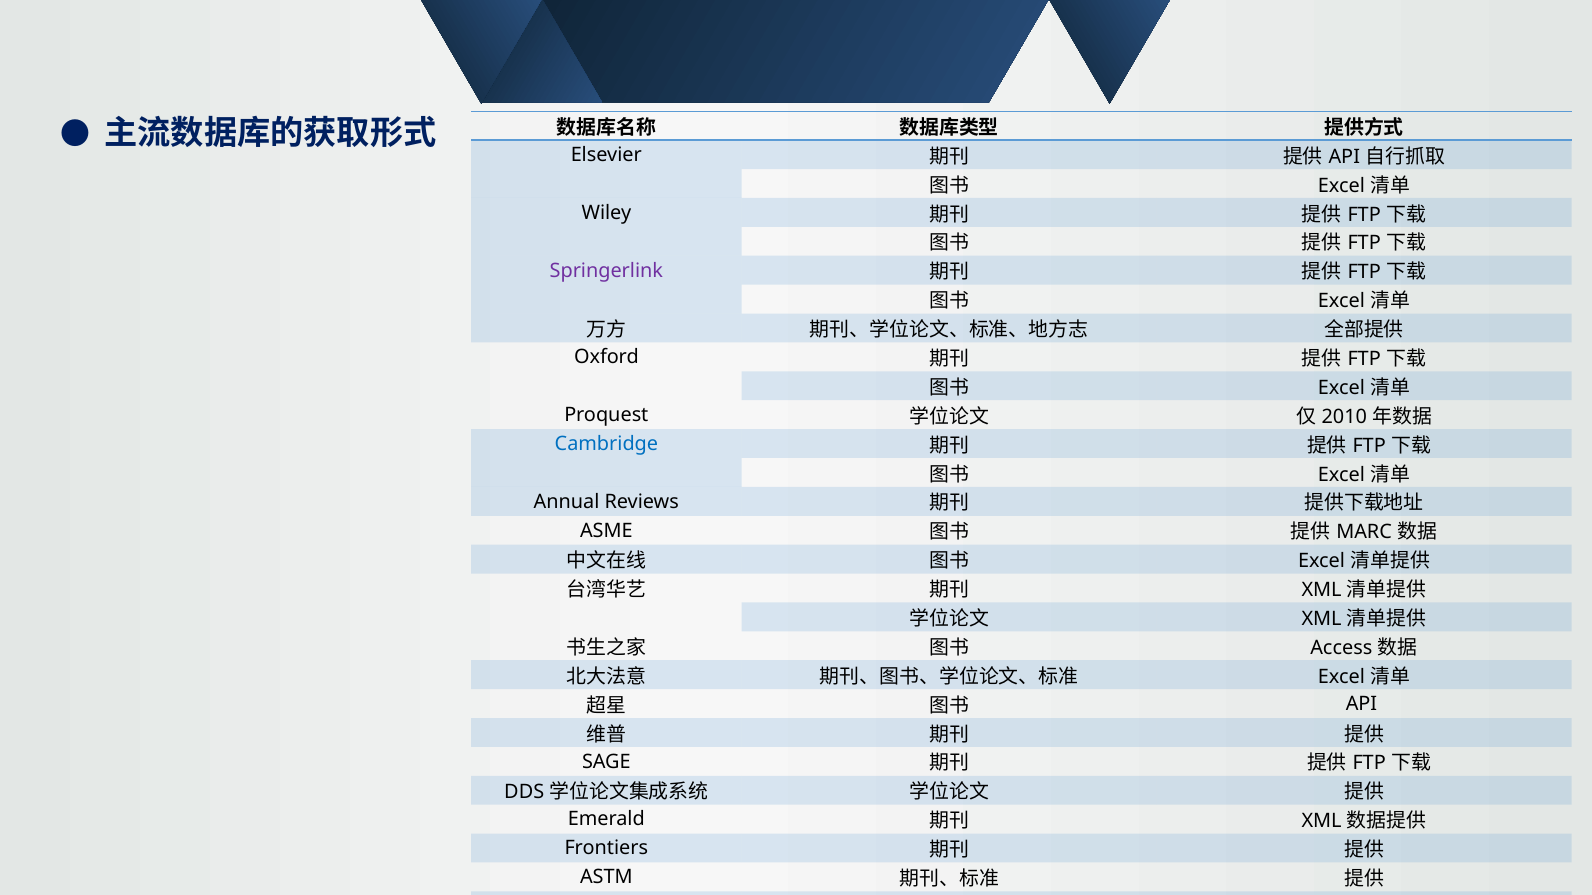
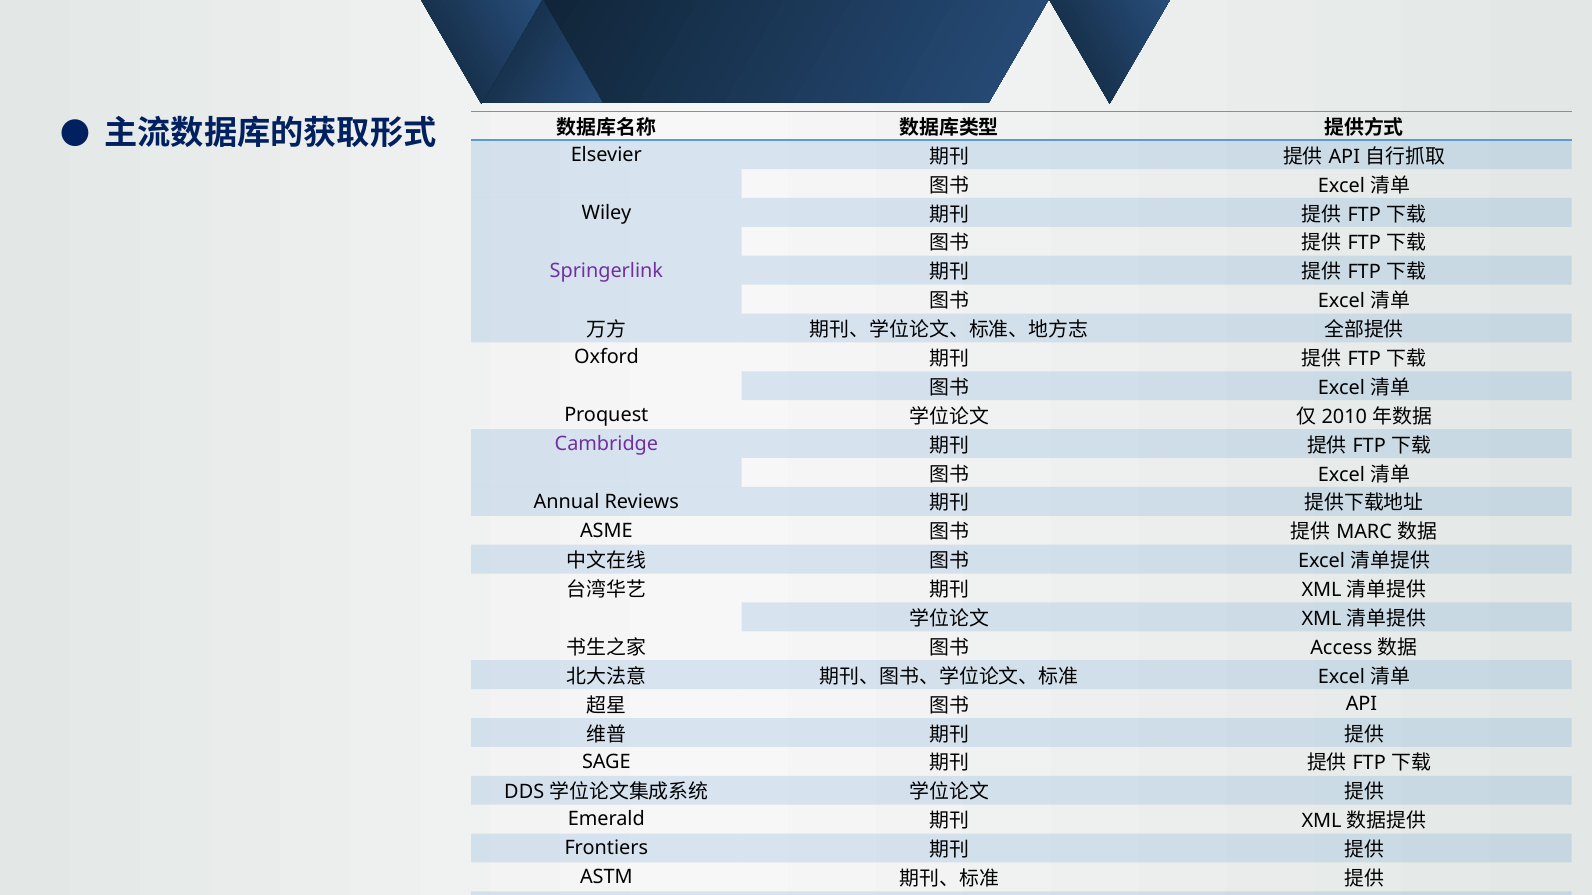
Cambridge colour: blue -> purple (606, 444)
